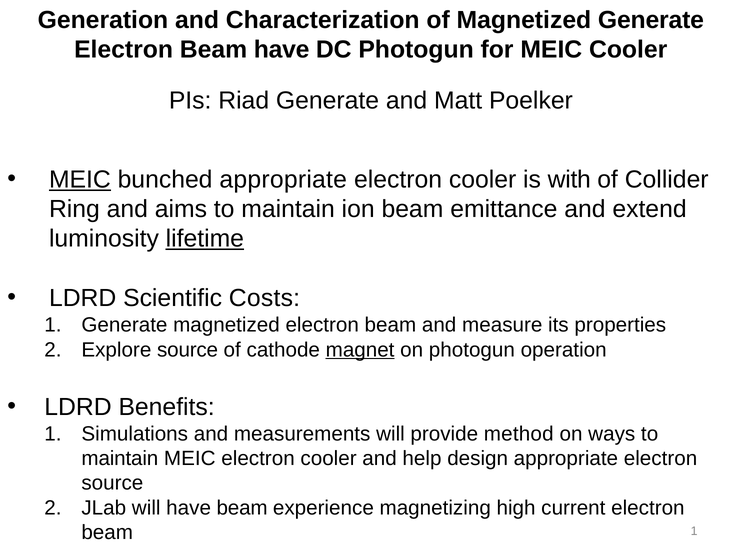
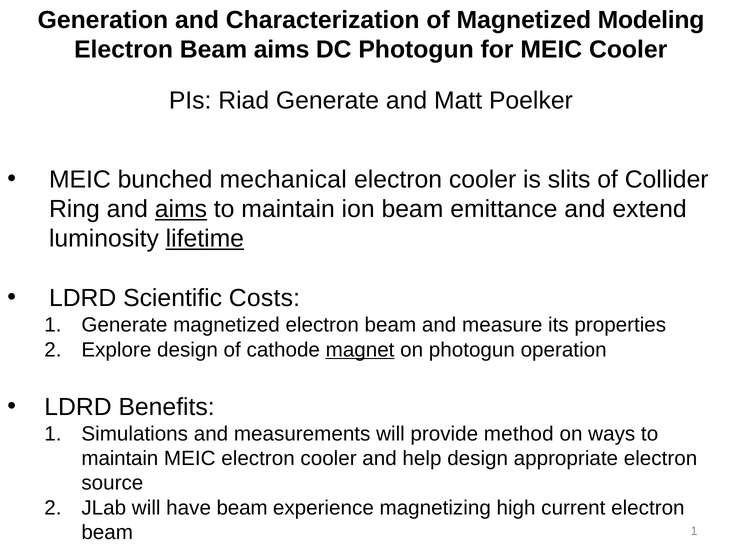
Magnetized Generate: Generate -> Modeling (651, 20)
Beam have: have -> aims (282, 50)
MEIC underline: present -> none (80, 180)
bunched appropriate: appropriate -> mechanical (283, 180)
with: with -> slits (569, 180)
aims underline: none -> present (181, 209)
Explore source: source -> design (187, 350)
